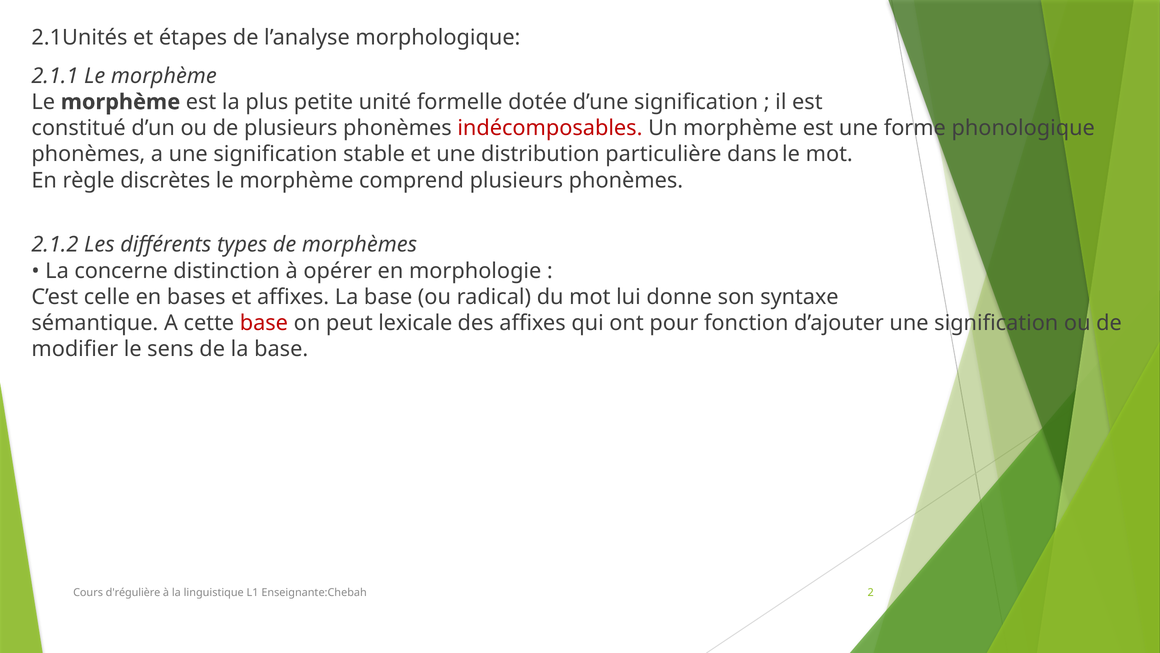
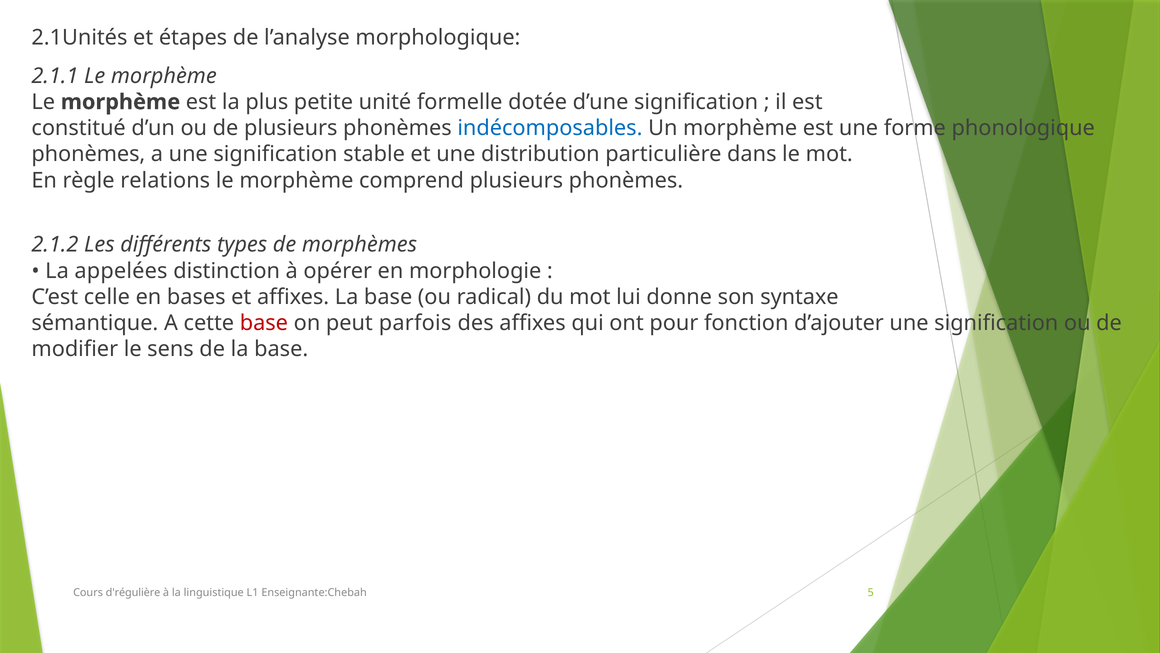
indécomposables colour: red -> blue (550, 128)
discrètes: discrètes -> relations (165, 180)
concerne: concerne -> appelées (121, 271)
lexicale: lexicale -> parfois (415, 323)
2: 2 -> 5 (871, 592)
